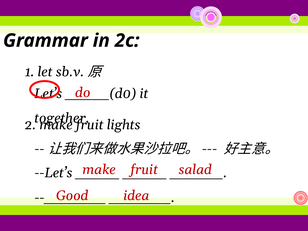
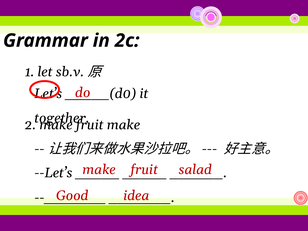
fruit lights: lights -> make (124, 125)
